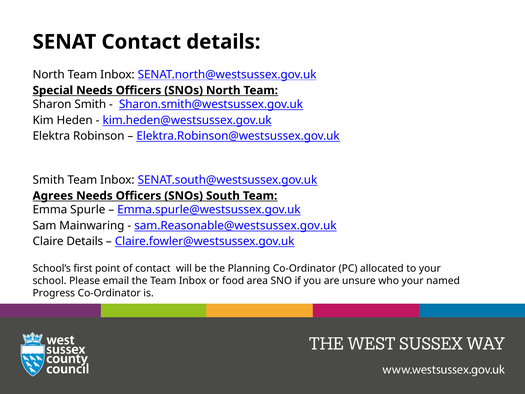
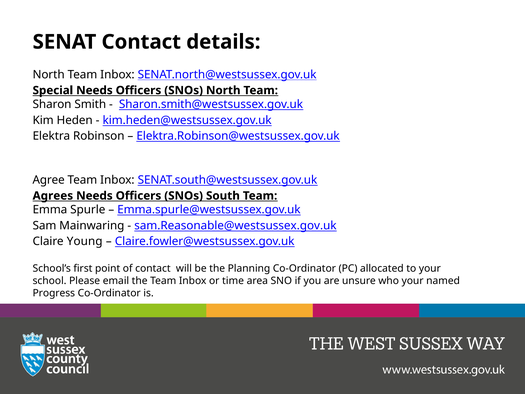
Smith: Smith -> Agree (49, 180)
Claire Details: Details -> Young (85, 241)
food: food -> time (233, 281)
